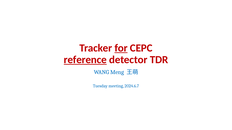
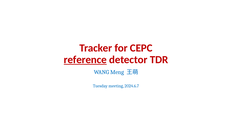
for underline: present -> none (121, 48)
